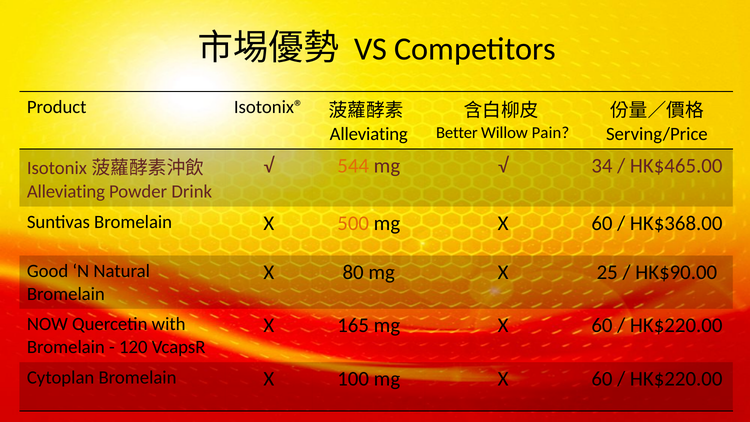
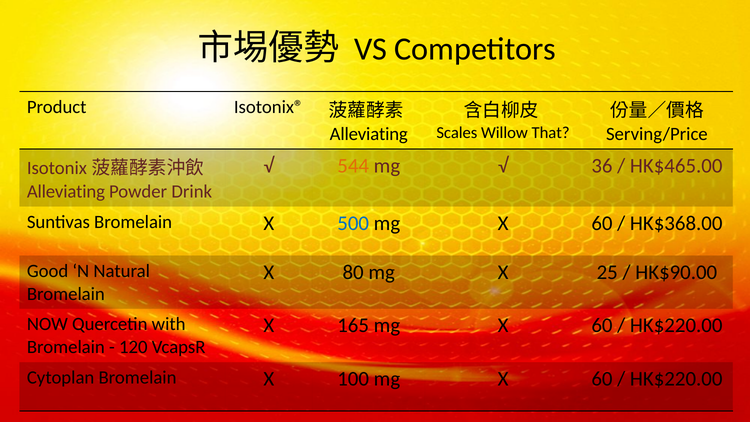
Better: Better -> Scales (457, 133)
Pain: Pain -> That (551, 133)
34: 34 -> 36 (602, 166)
500 colour: orange -> blue (353, 223)
